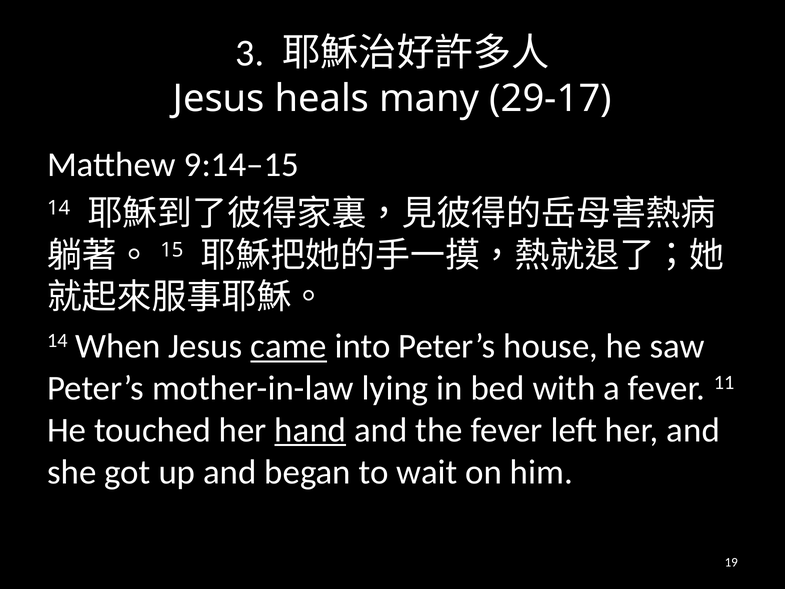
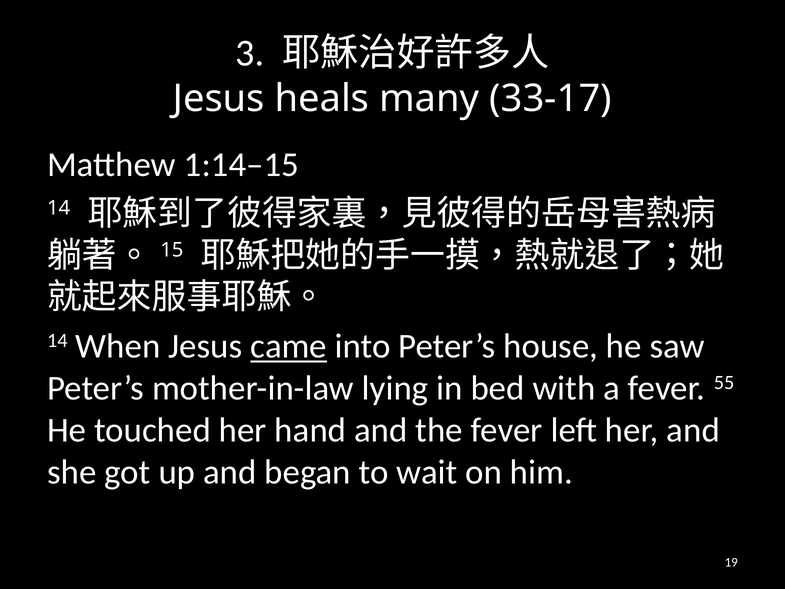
29-17: 29-17 -> 33-17 (551, 99)
9:14–15: 9:14–15 -> 1:14–15 (241, 165)
11: 11 -> 55 (724, 382)
hand underline: present -> none (310, 430)
